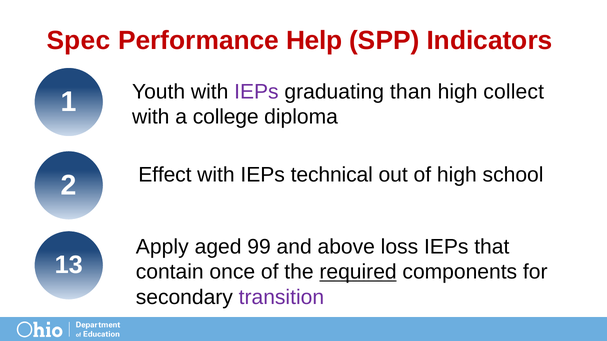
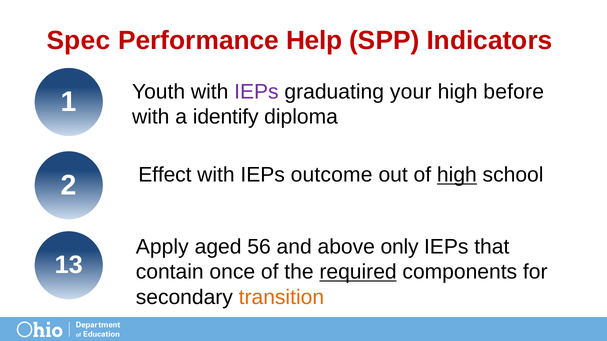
than: than -> your (411, 92)
collect: collect -> before (514, 92)
college: college -> identify (226, 117)
technical: technical -> outcome (332, 175)
high underline: none -> present (457, 175)
99: 99 -> 56 (259, 247)
loss: loss -> only (400, 247)
transition colour: purple -> orange (281, 298)
